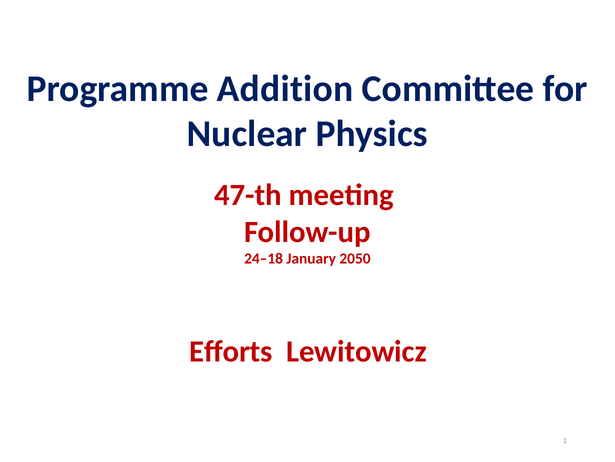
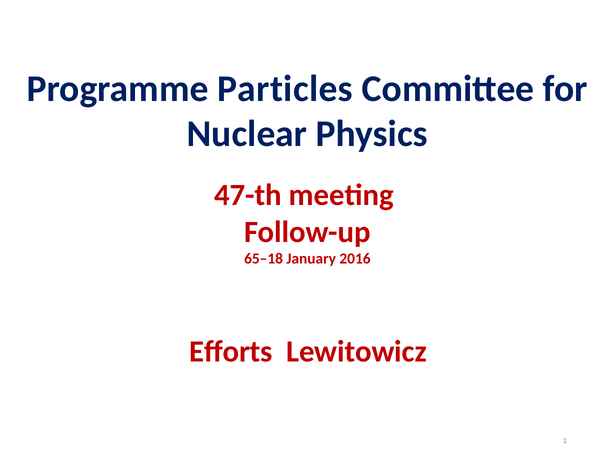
Addition: Addition -> Particles (285, 89)
24–18: 24–18 -> 65–18 (264, 258)
2050: 2050 -> 2016 (355, 258)
